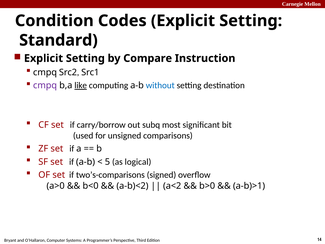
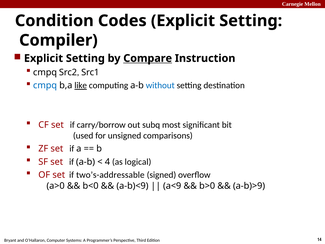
Standard: Standard -> Compiler (58, 40)
Compare underline: none -> present (148, 58)
cmpq colour: purple -> blue (45, 85)
5: 5 -> 4 (107, 162)
two’s-comparisons: two’s-comparisons -> two’s-addressable (110, 175)
a-b)<2: a-b)<2 -> a-b)<9 (132, 186)
a<2: a<2 -> a<9 (172, 186)
a-b)>1: a-b)>1 -> a-b)>9 (249, 186)
